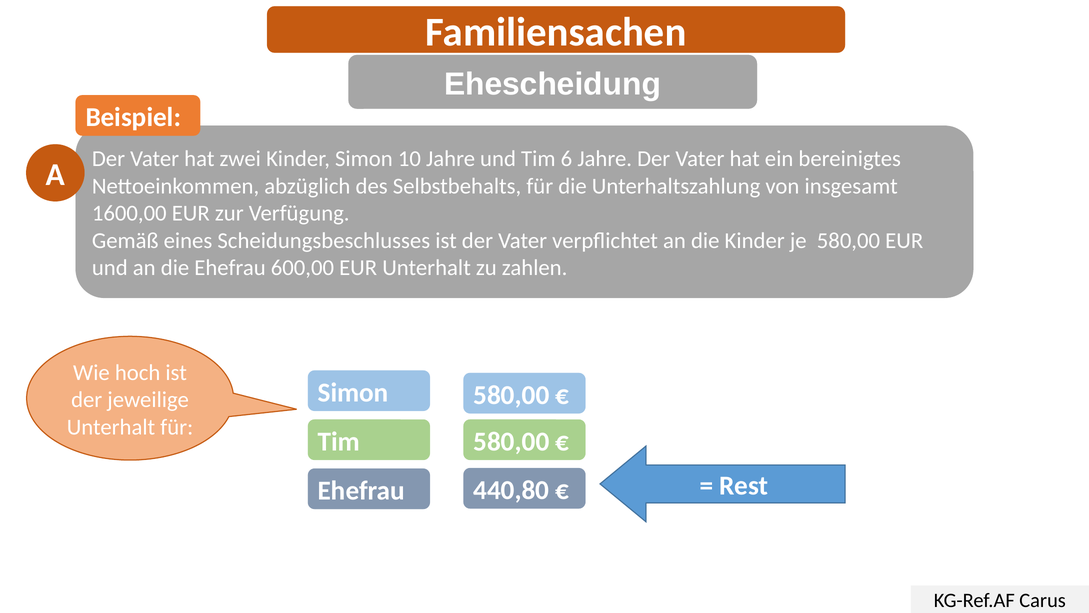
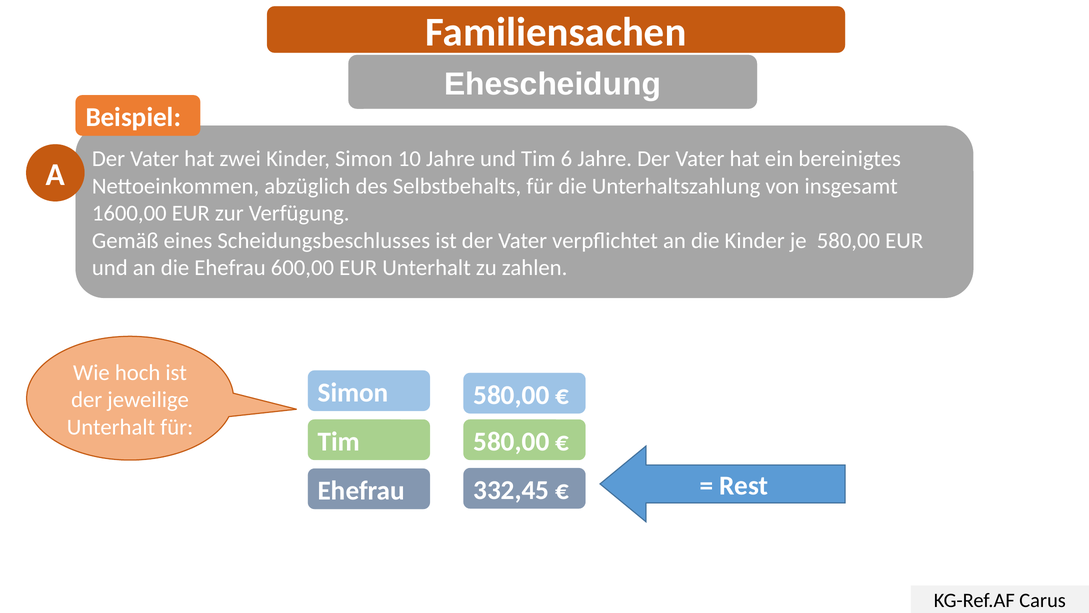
440,80: 440,80 -> 332,45 (511, 490)
